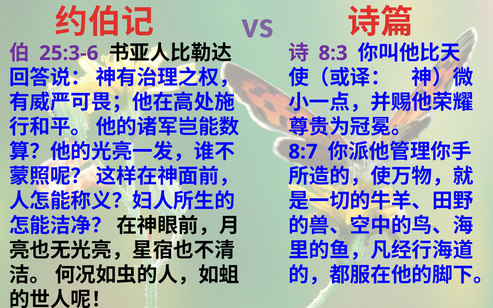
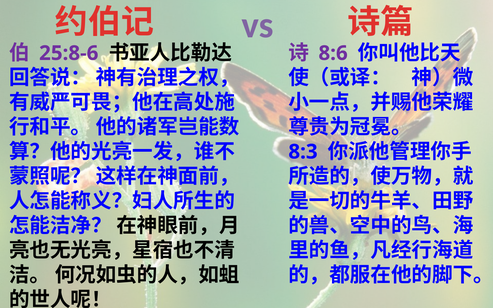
25:3-6: 25:3-6 -> 25:8-6 (69, 53)
8:3: 8:3 -> 8:6 (333, 53)
8:7: 8:7 -> 8:3 (303, 152)
